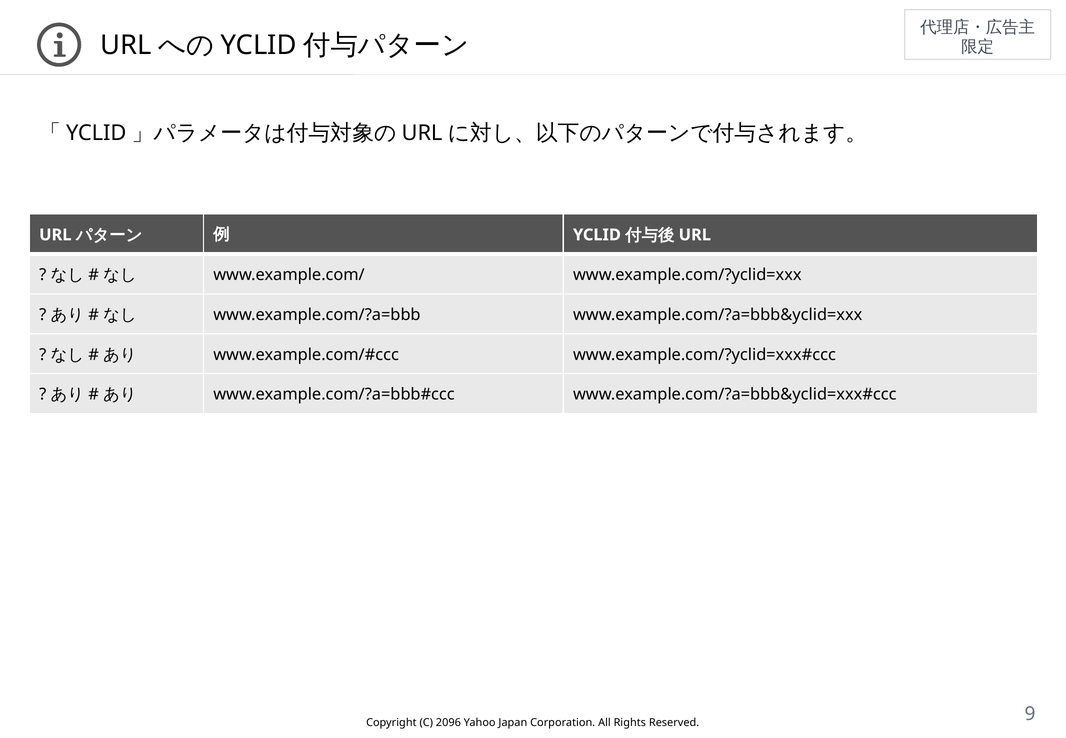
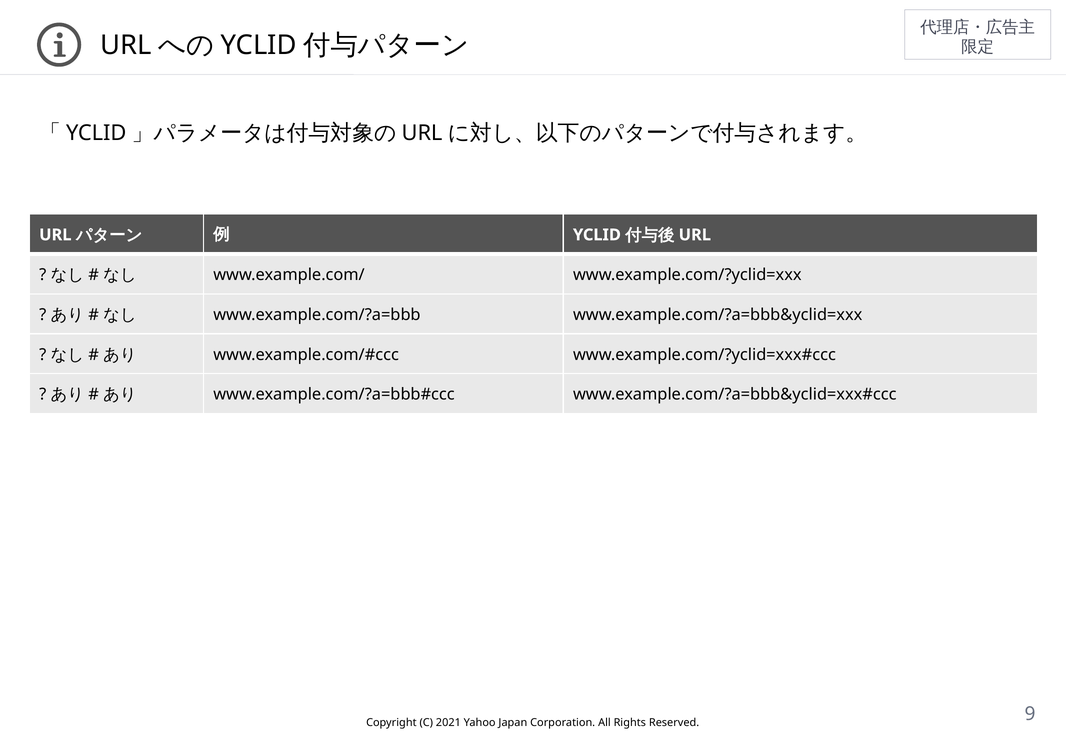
2096: 2096 -> 2021 (448, 723)
